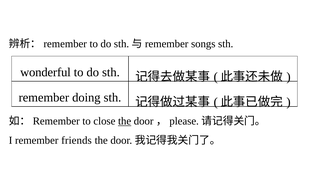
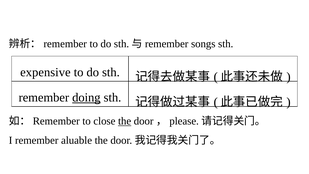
wonderful: wonderful -> expensive (45, 72)
doing underline: none -> present (86, 97)
friends: friends -> aluable (77, 140)
